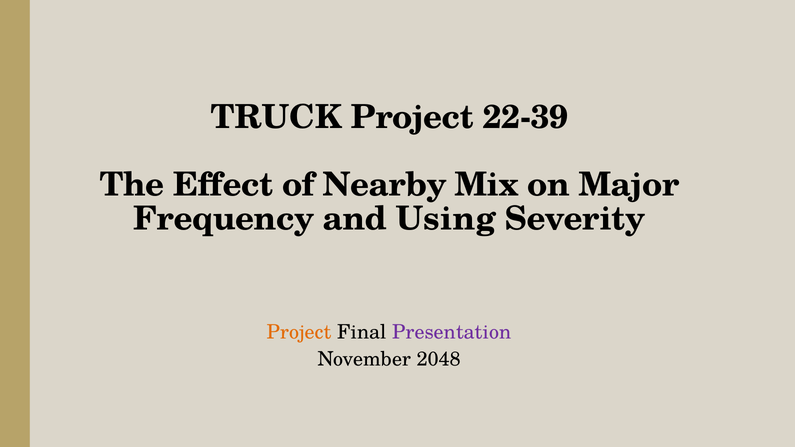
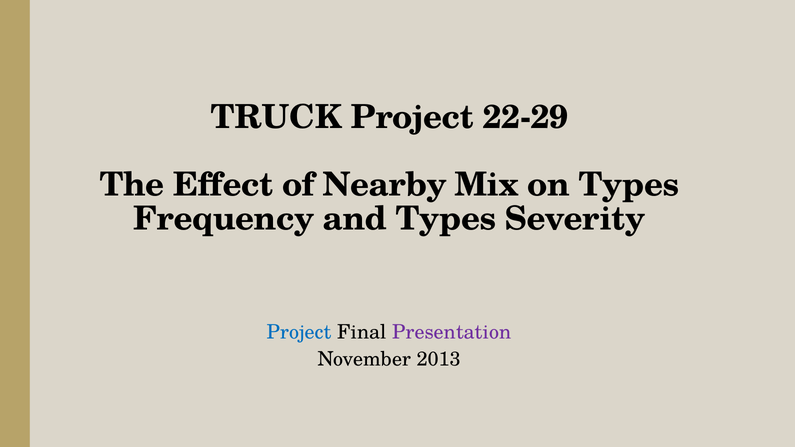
22-39: 22-39 -> 22-29 (526, 118)
on Major: Major -> Types (629, 185)
and Using: Using -> Types (446, 219)
Project colour: orange -> blue (299, 332)
2048: 2048 -> 2013 (439, 359)
